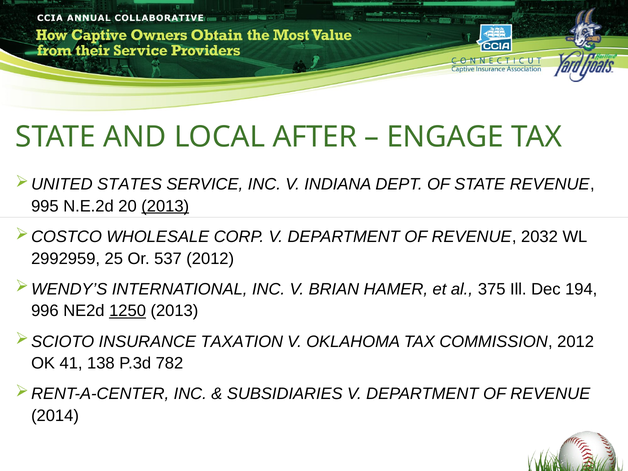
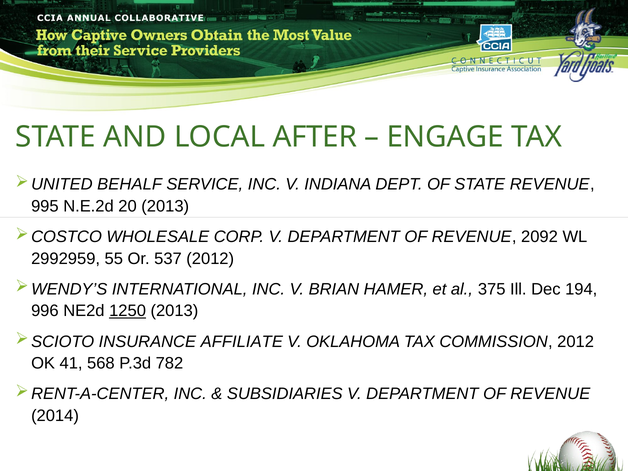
STATES: STATES -> BEHALF (130, 184)
2013 underline: present -> none (165, 206)
2032: 2032 -> 2092 (540, 237)
25: 25 -> 55 (114, 259)
TAXATION: TAXATION -> AFFILIATE (242, 342)
138: 138 -> 568 (101, 363)
